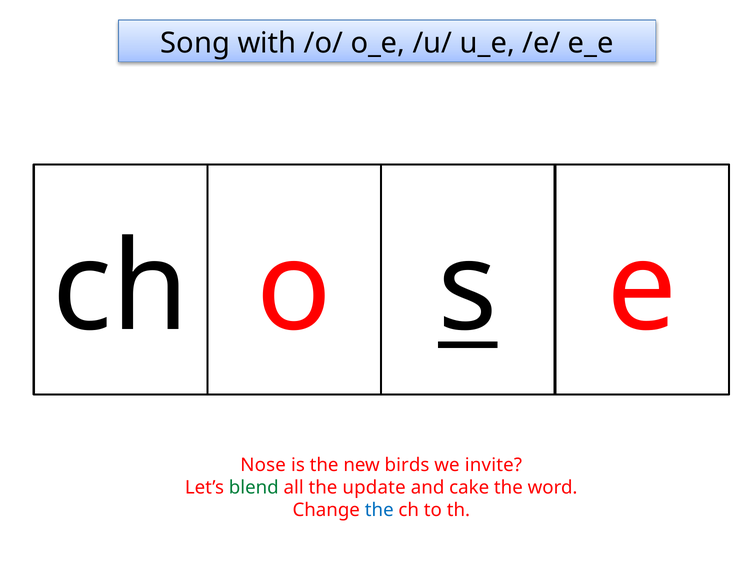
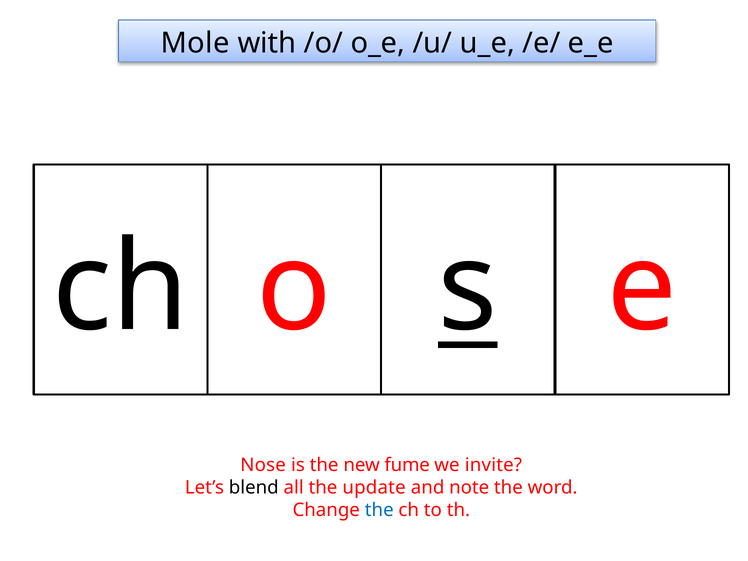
Song: Song -> Mole (195, 43)
birds: birds -> fume (407, 465)
blend colour: green -> black (254, 488)
cake: cake -> note (469, 488)
